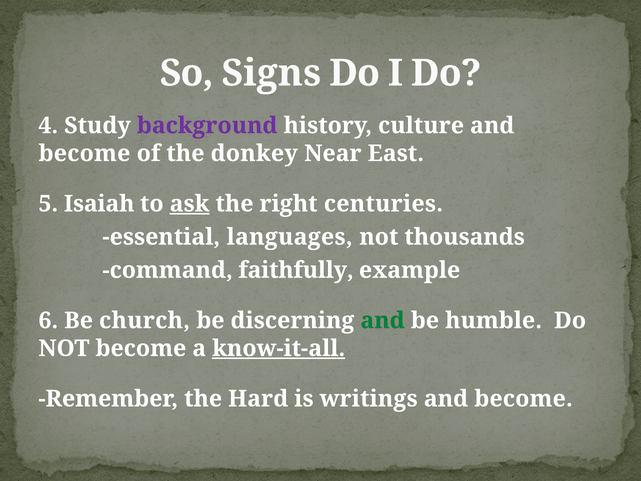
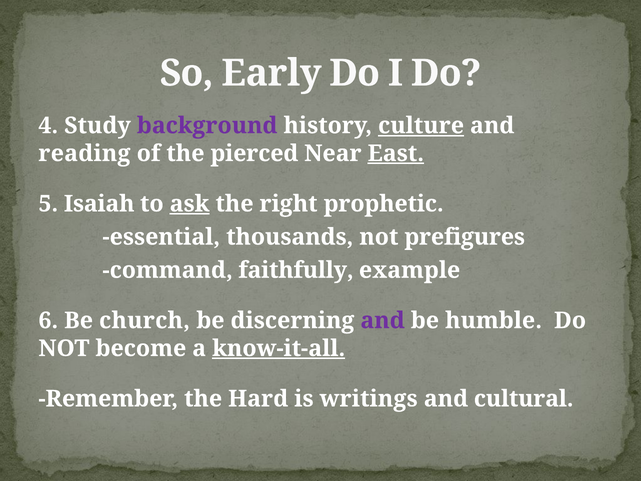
Signs: Signs -> Early (272, 73)
culture underline: none -> present (421, 126)
become: become -> reading (84, 153)
donkey: donkey -> pierced (254, 153)
East underline: none -> present (396, 153)
centuries: centuries -> prophetic (384, 204)
languages: languages -> thousands (290, 237)
thousands: thousands -> prefigures (465, 237)
and colour: green -> purple (383, 320)
become: become -> cultural (524, 399)
